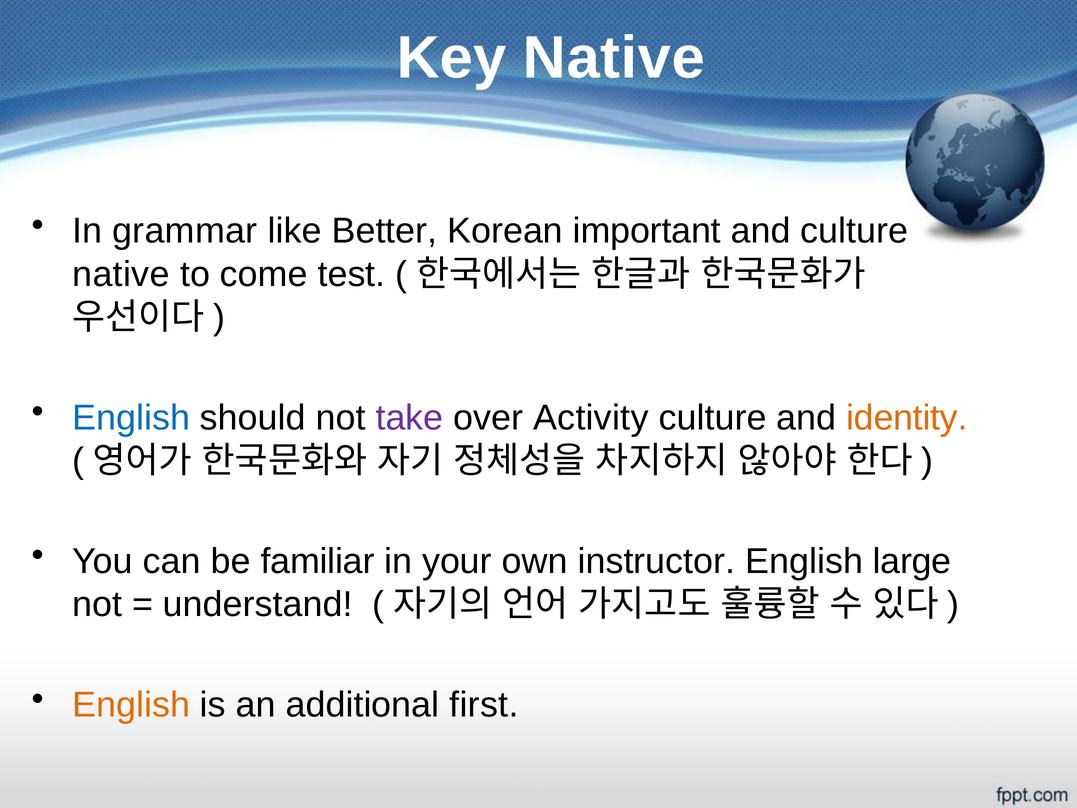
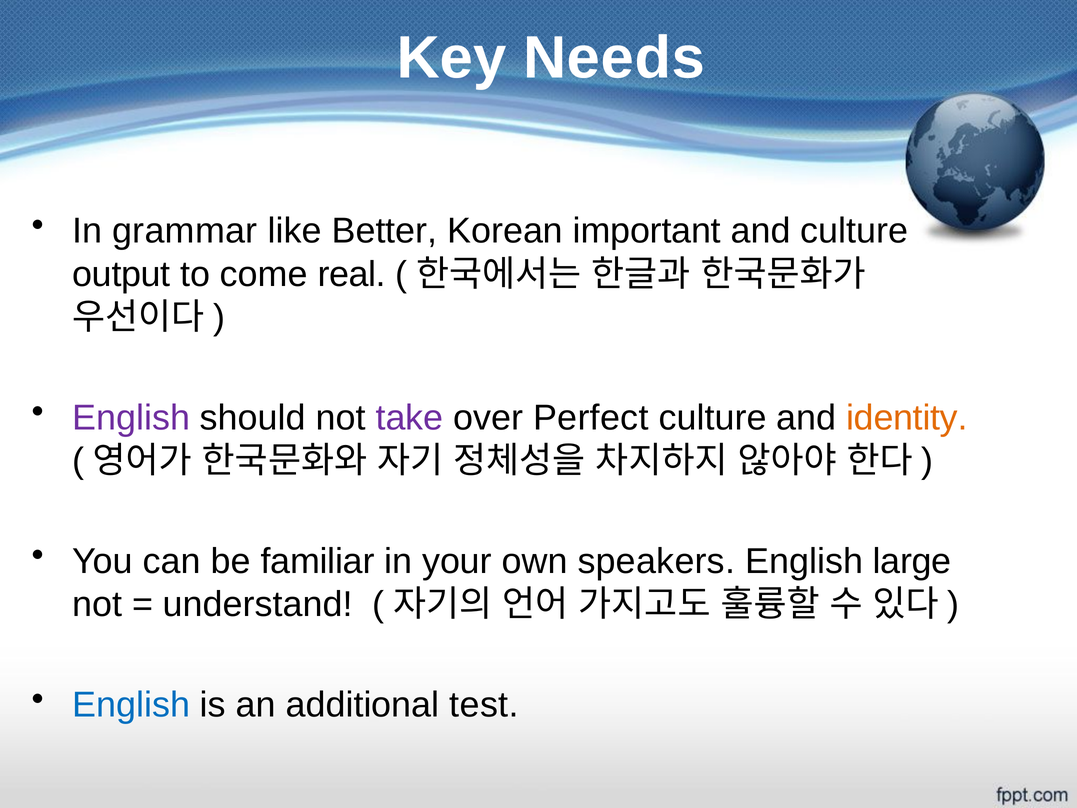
Key Native: Native -> Needs (614, 58)
native: native -> output (121, 274)
test: test -> real (352, 274)
English colour: blue -> purple (131, 418)
Activity: Activity -> Perfect (591, 418)
instructor: instructor -> speakers (656, 561)
English colour: orange -> blue (131, 705)
first: first -> test (484, 705)
